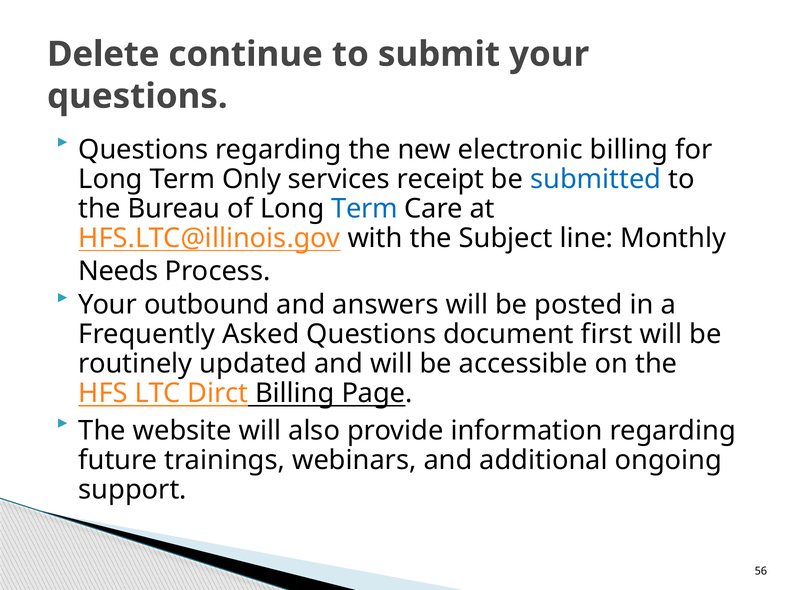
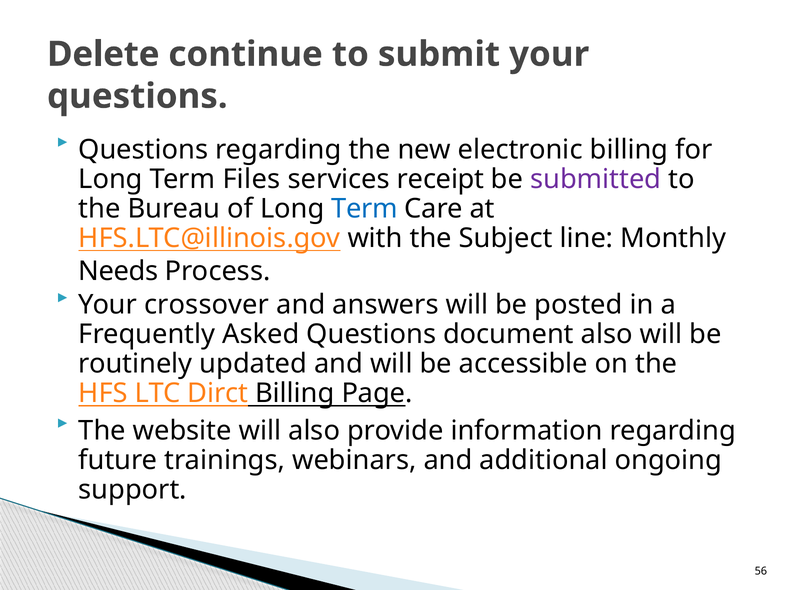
Only: Only -> Files (251, 179)
submitted colour: blue -> purple (596, 179)
outbound: outbound -> crossover (207, 305)
document first: first -> also (607, 334)
